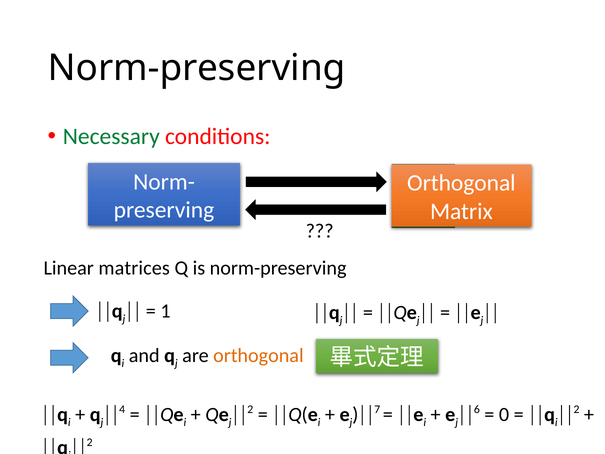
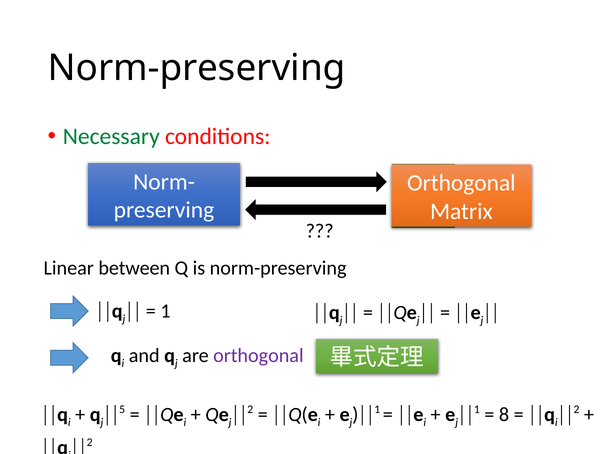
matrices: matrices -> between (134, 268)
orthogonal colour: orange -> purple (258, 355)
4: 4 -> 5 (122, 409)
7: 7 -> 1 (377, 409)
6: 6 -> 1 (477, 409)
0: 0 -> 8 (504, 414)
